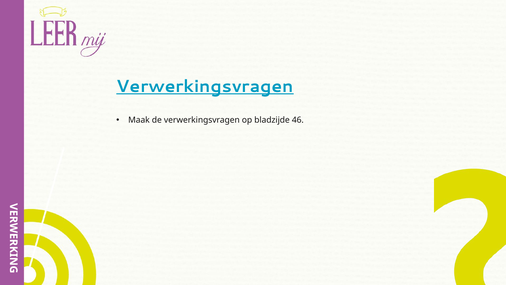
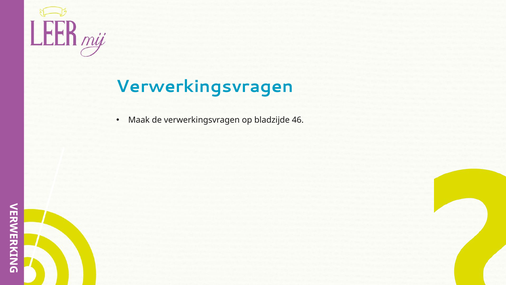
Verwerkingsvragen underline: present -> none (205, 86)
